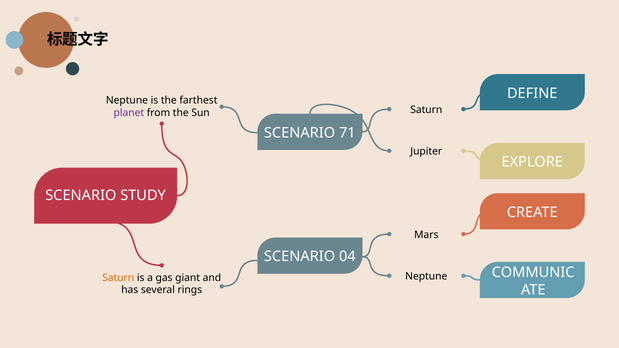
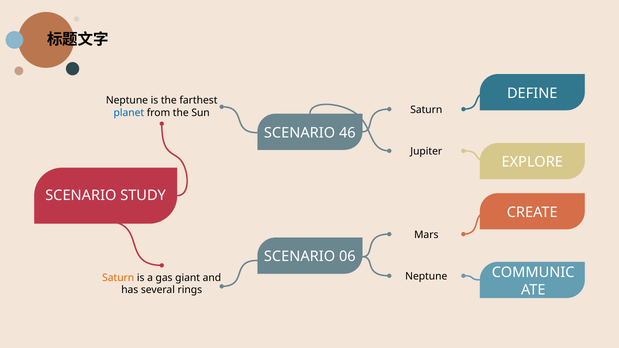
planet colour: purple -> blue (129, 113)
71: 71 -> 46 (347, 133)
04: 04 -> 06 (347, 257)
